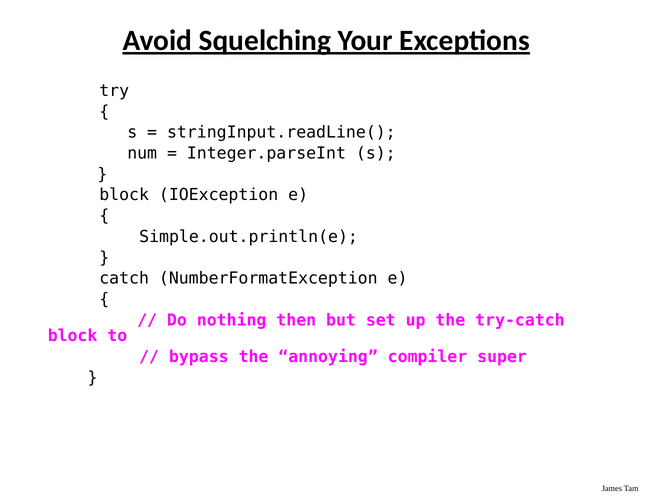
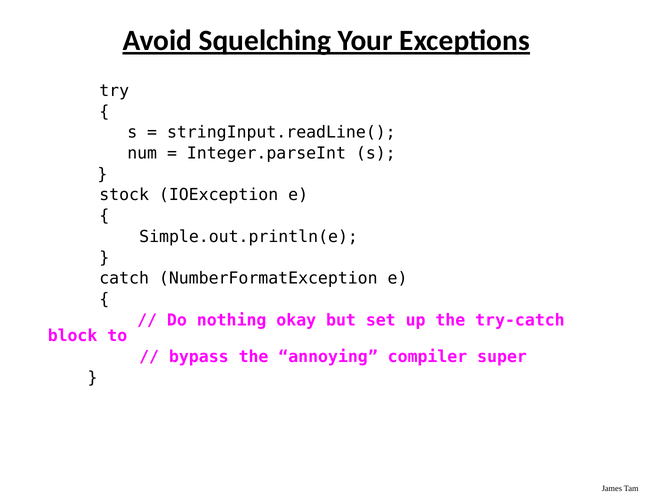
block: block -> stock (124, 195)
then: then -> okay (296, 320)
